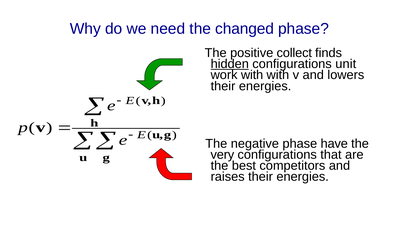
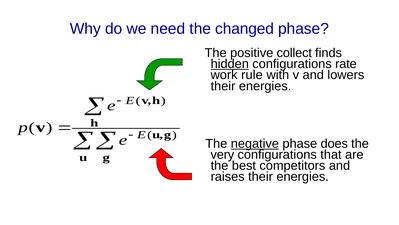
unit: unit -> rate (346, 64)
work with: with -> rule (252, 75)
negative underline: none -> present (255, 143)
have: have -> does (334, 143)
